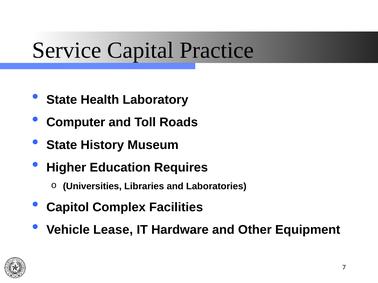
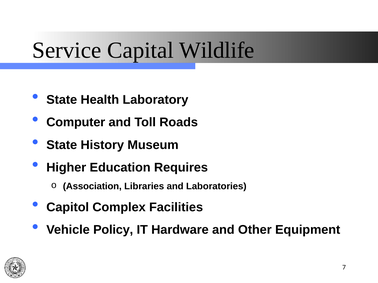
Practice: Practice -> Wildlife (217, 50)
Universities: Universities -> Association (92, 187)
Lease: Lease -> Policy (113, 230)
